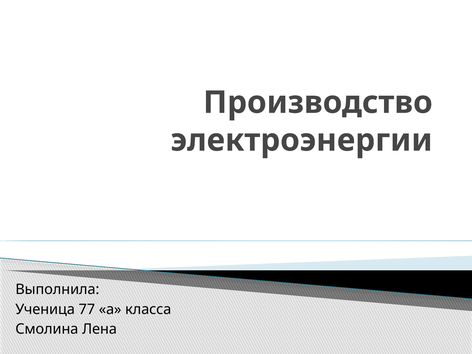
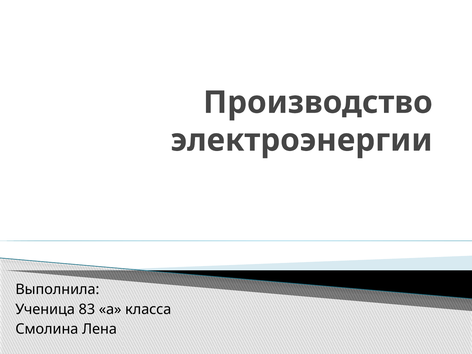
77: 77 -> 83 (87, 309)
